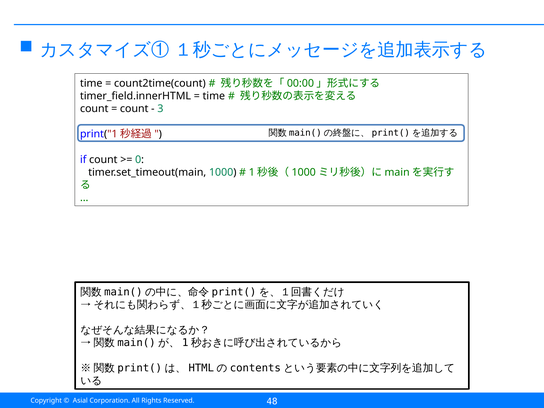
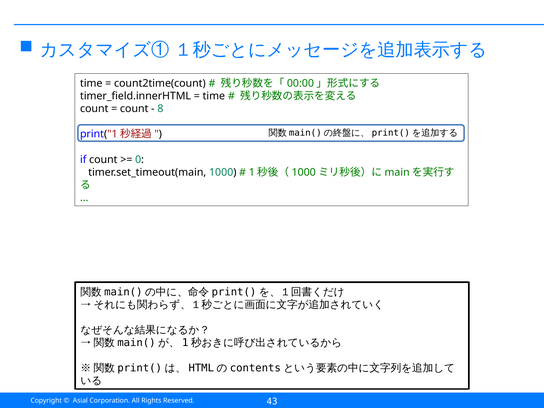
3: 3 -> 8 (160, 109)
48: 48 -> 43 (272, 402)
